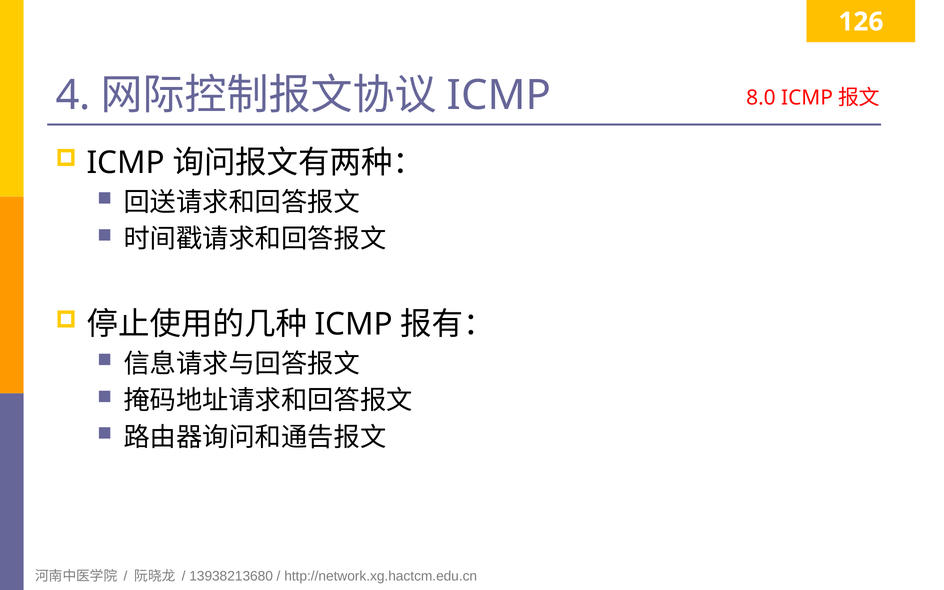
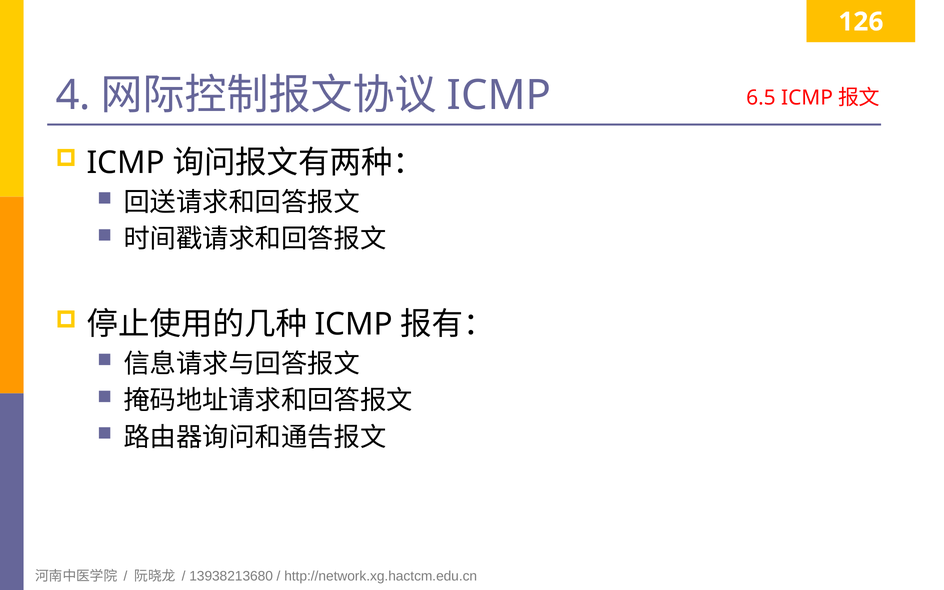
8.0: 8.0 -> 6.5 (761, 98)
